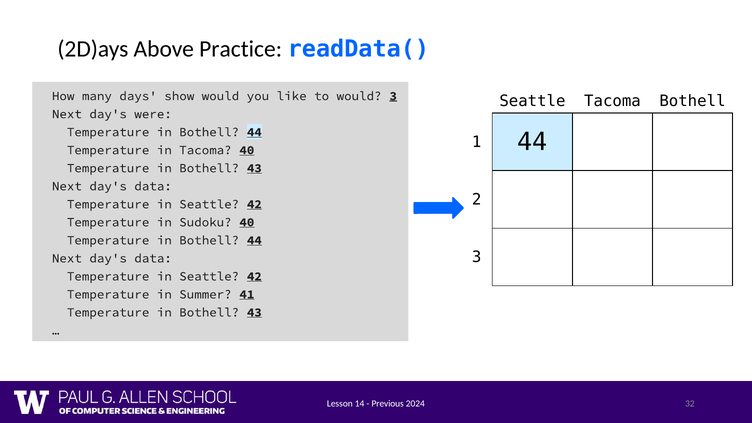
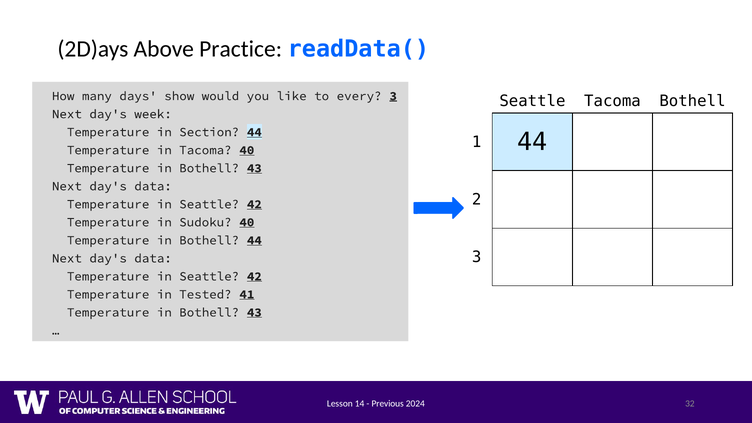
to would: would -> every (359, 96)
were: were -> week (153, 114)
Bothell: Bothell -> Section (209, 132)
Summer: Summer -> Tested (205, 294)
